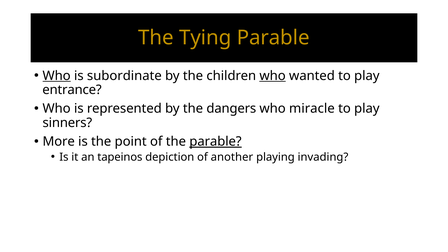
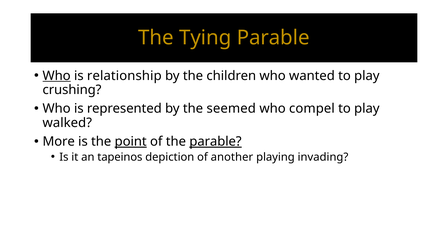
subordinate: subordinate -> relationship (124, 76)
who underline: present -> none (273, 76)
entrance: entrance -> crushing (72, 90)
dangers: dangers -> seemed (231, 109)
miracle: miracle -> compel (312, 109)
sinners: sinners -> walked (67, 123)
point underline: none -> present (131, 142)
